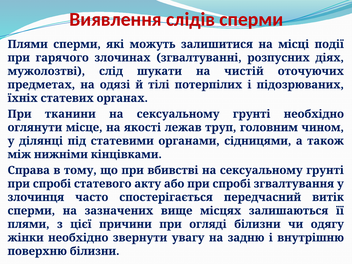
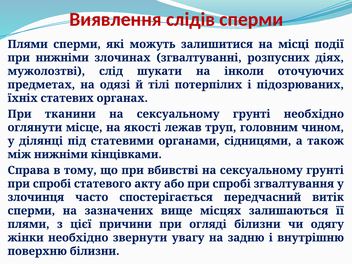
при гарячого: гарячого -> нижніми (62, 58)
чистій: чистій -> інколи (244, 71)
